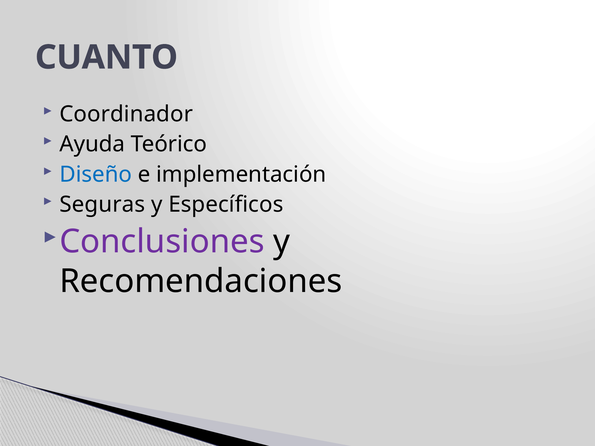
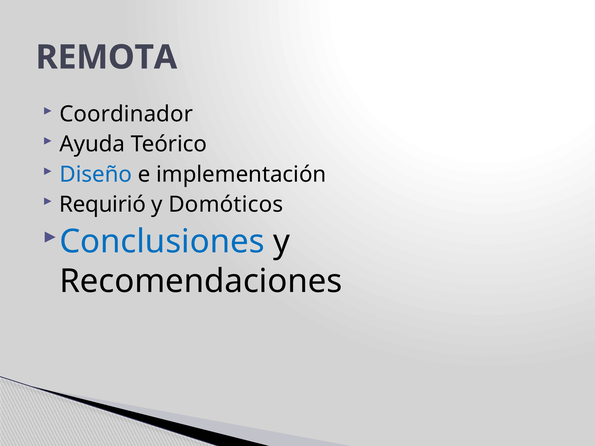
CUANTO: CUANTO -> REMOTA (106, 57)
Seguras: Seguras -> Requirió (103, 205)
Específicos: Específicos -> Domóticos (226, 205)
Conclusiones colour: purple -> blue (162, 242)
